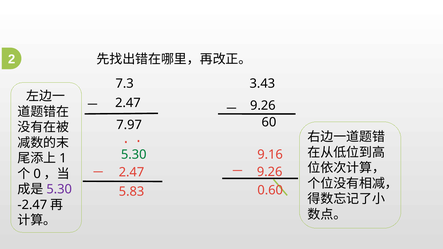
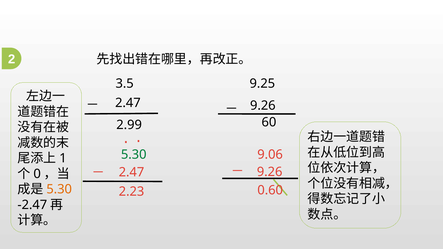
7.3: 7.3 -> 3.5 (125, 84)
3.43: 3.43 -> 9.25 (262, 84)
7.97: 7.97 -> 2.99 (129, 125)
9.16: 9.16 -> 9.06 (270, 155)
5.30 colour: purple -> orange (59, 189)
5.83: 5.83 -> 2.23 (132, 192)
